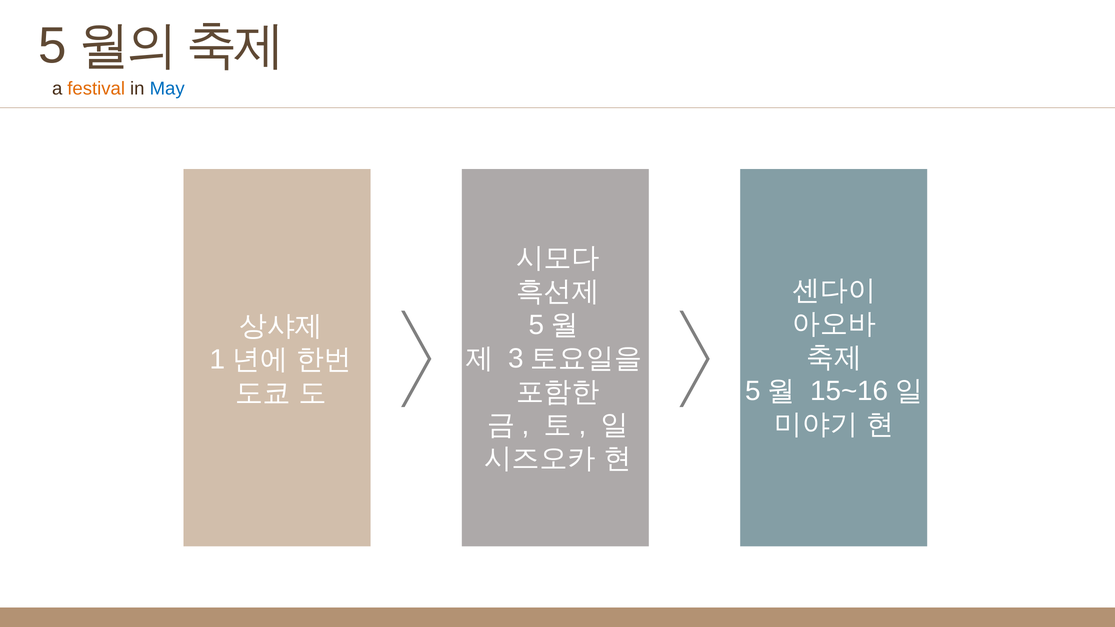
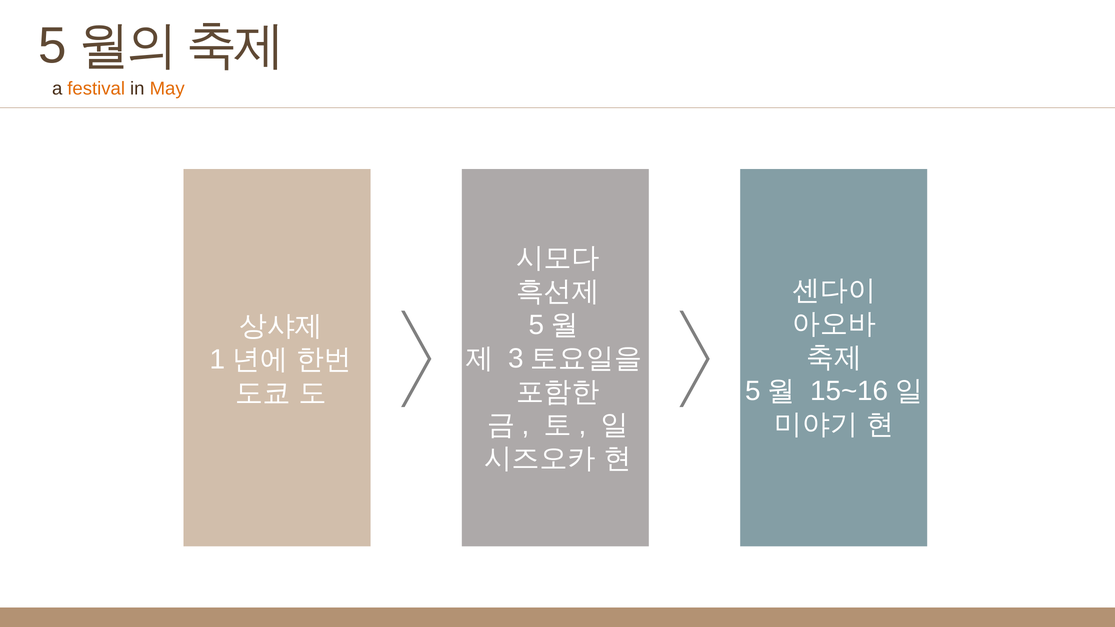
May colour: blue -> orange (167, 89)
